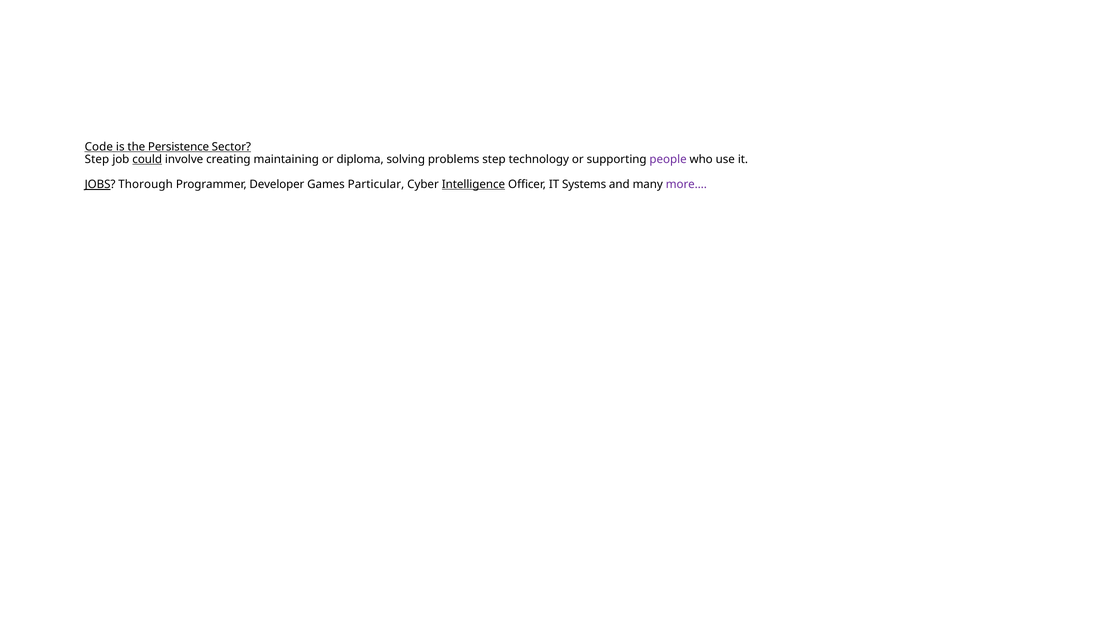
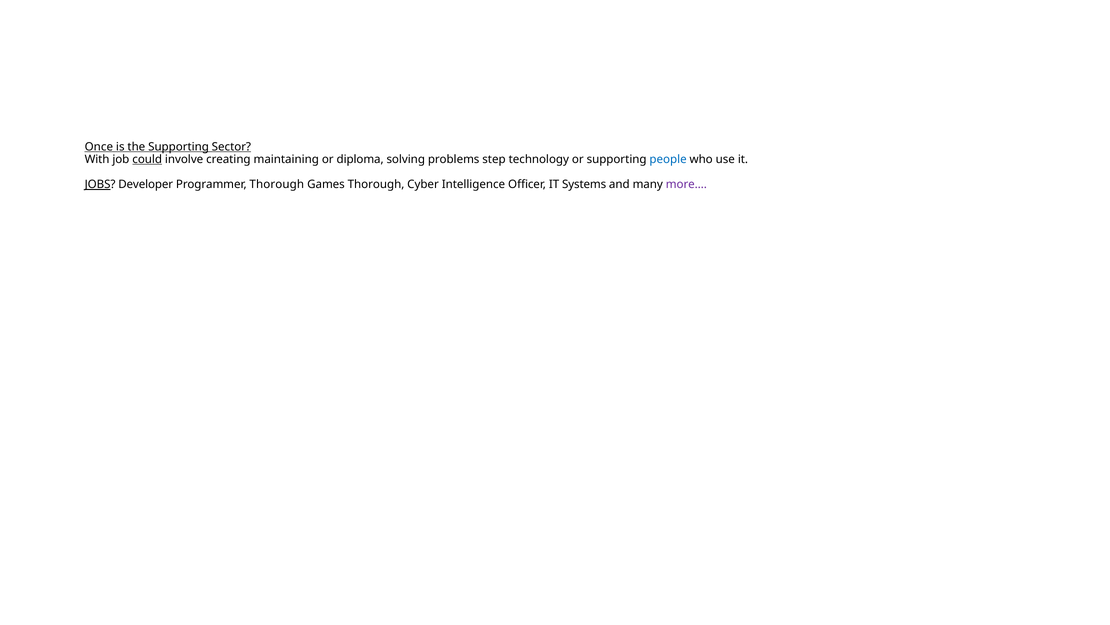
Code: Code -> Once (99, 147)
the Persistence: Persistence -> Supporting (179, 147)
Step: Step -> With (97, 159)
people colour: purple -> blue (668, 159)
Thorough: Thorough -> Developer (146, 184)
Programmer Developer: Developer -> Thorough (277, 184)
Games Particular: Particular -> Thorough (376, 184)
Intelligence underline: present -> none (473, 184)
